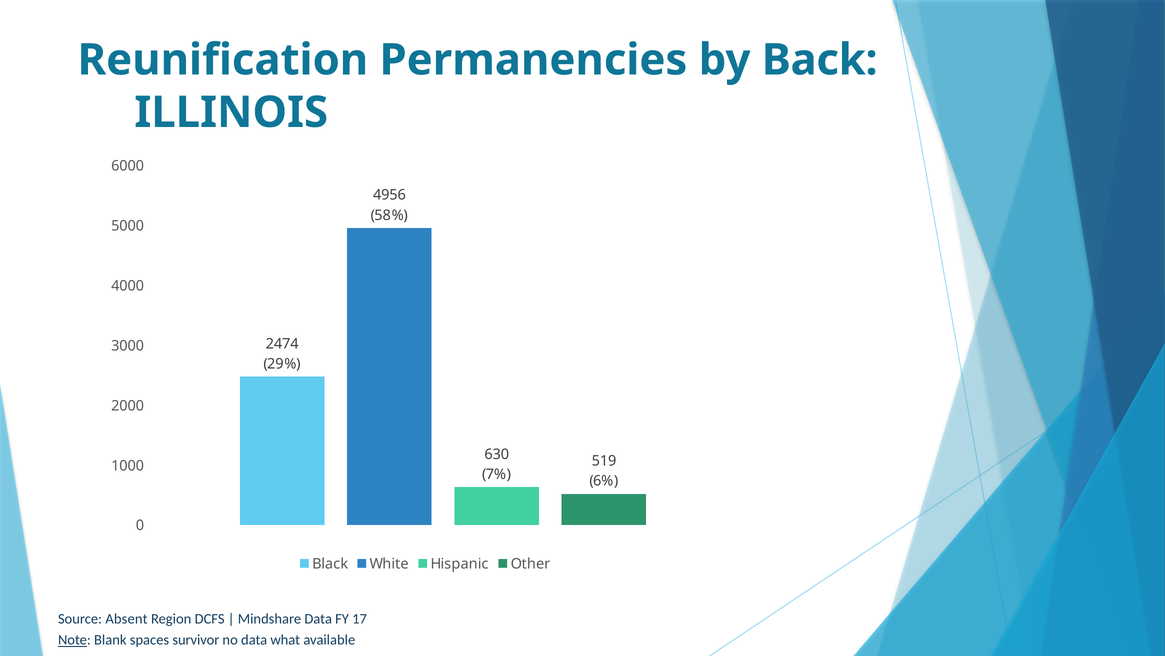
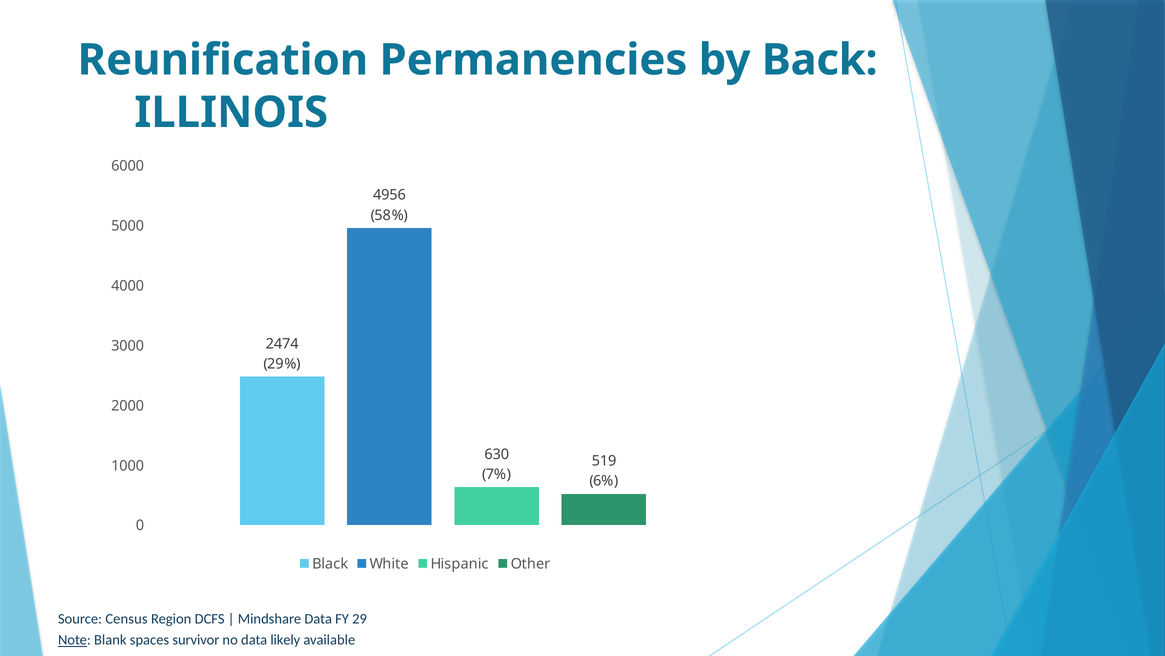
Absent: Absent -> Census (126, 618)
17: 17 -> 29 (360, 618)
what: what -> likely (285, 639)
